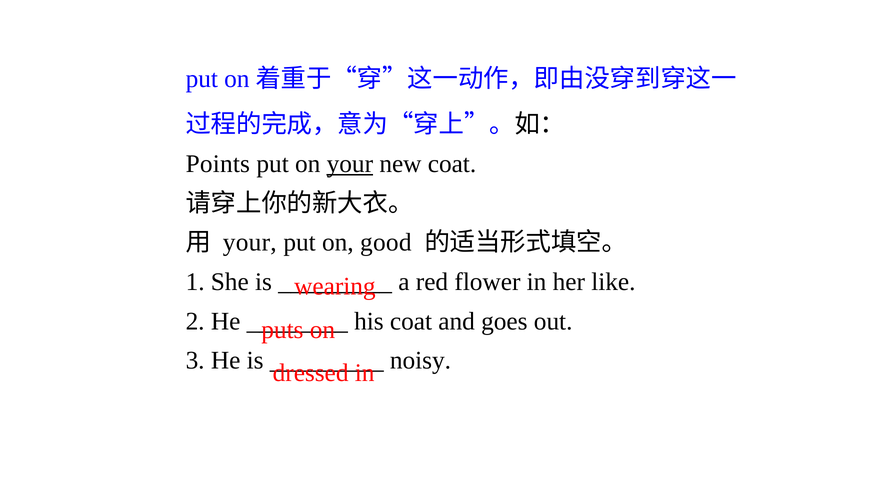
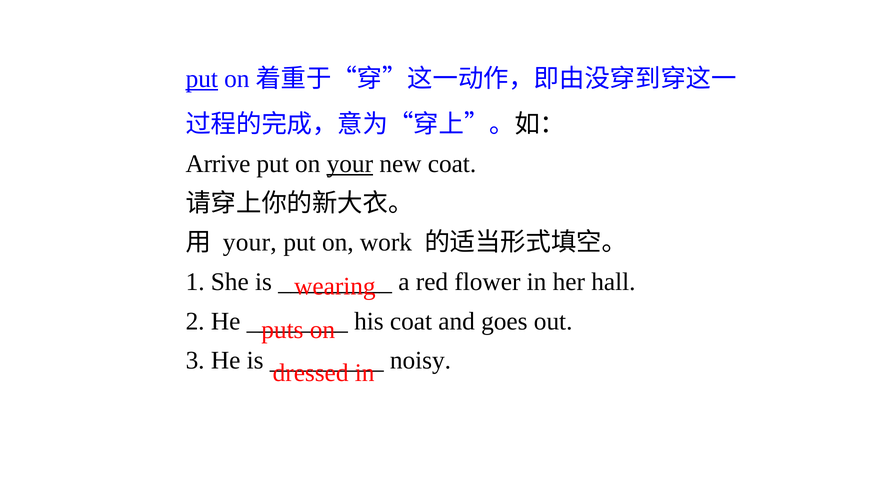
put underline: none -> present (202, 79)
Points: Points -> Arrive (218, 164)
good: good -> work (386, 242)
like: like -> hall (613, 282)
